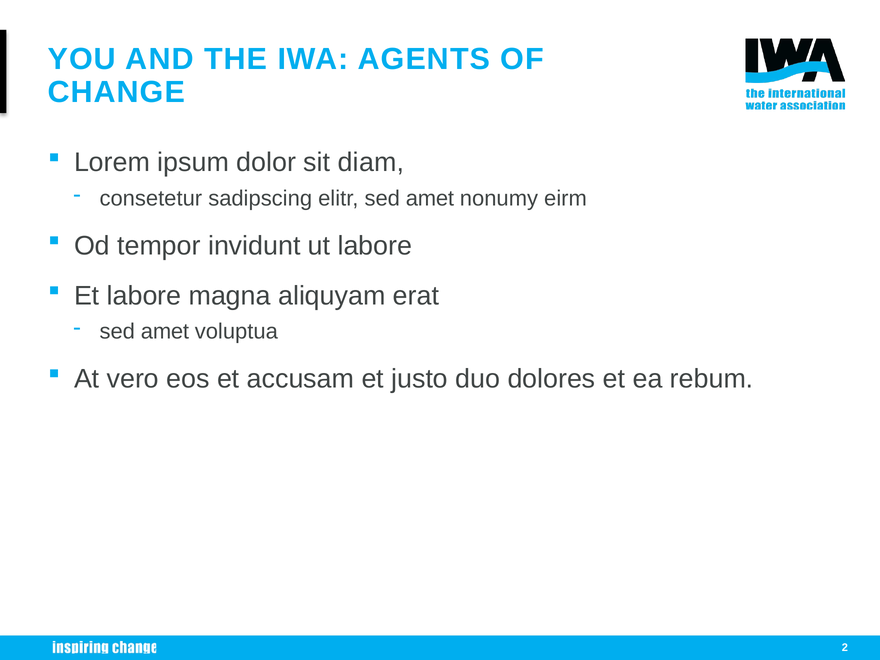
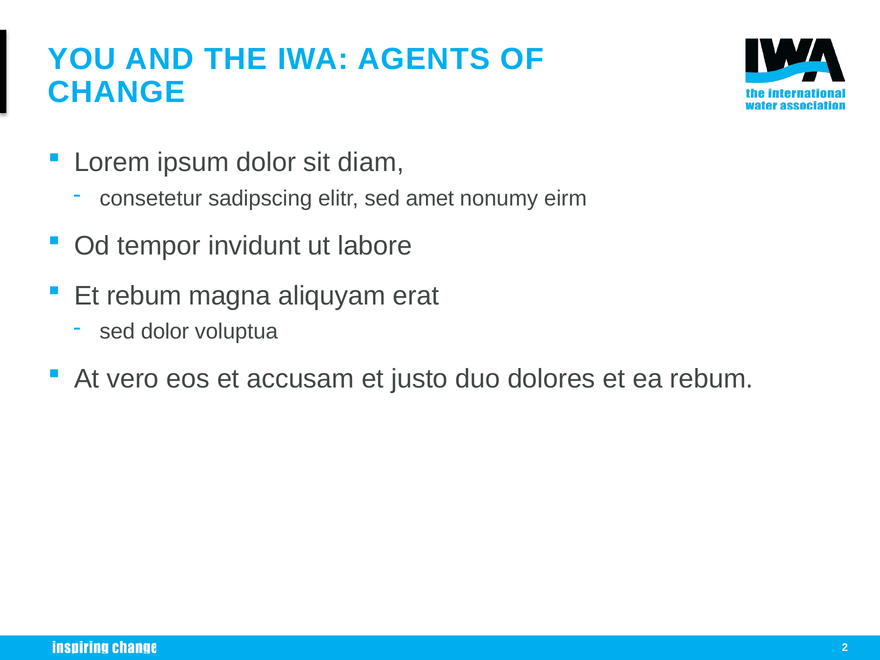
Et labore: labore -> rebum (144, 296)
amet: amet -> dolor (165, 332)
